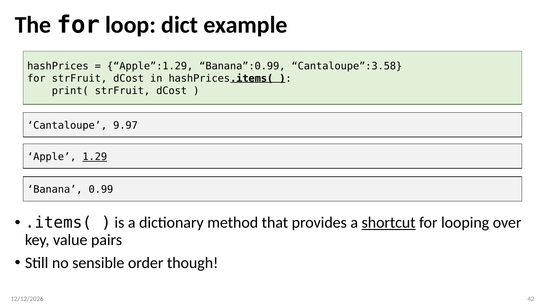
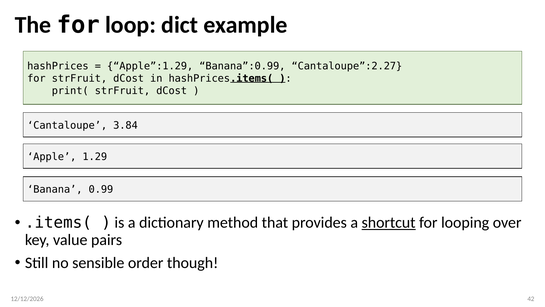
Cantaloupe”:3.58: Cantaloupe”:3.58 -> Cantaloupe”:2.27 (347, 66)
9.97: 9.97 -> 3.84 (125, 125)
1.29 underline: present -> none (95, 157)
